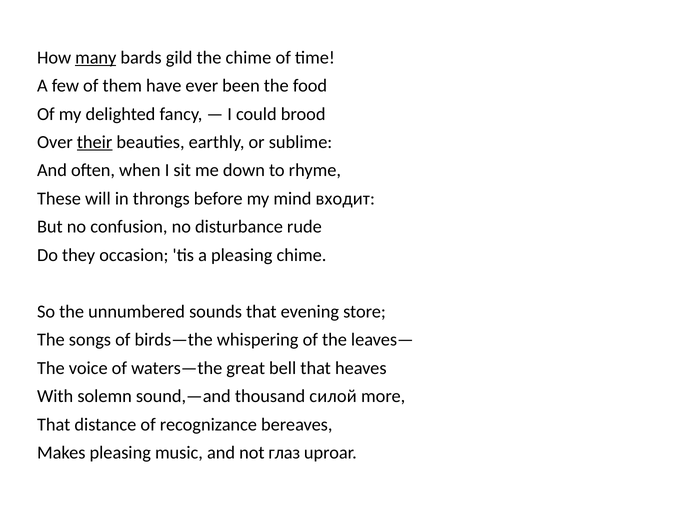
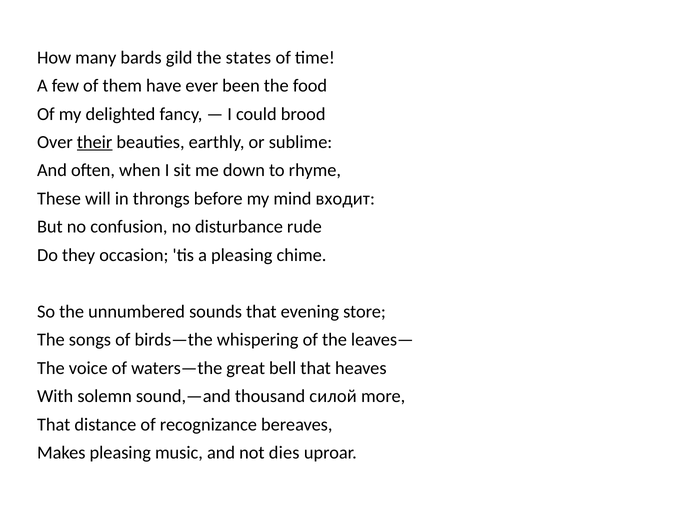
many underline: present -> none (96, 58)
the chime: chime -> states (248, 58)
глаз: глаз -> dies (284, 453)
